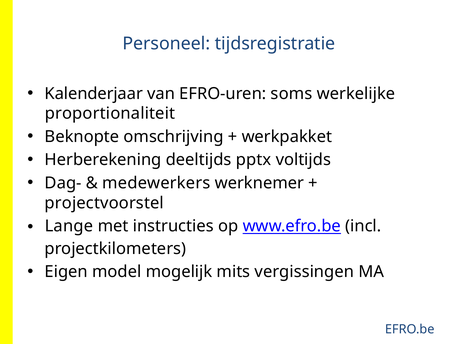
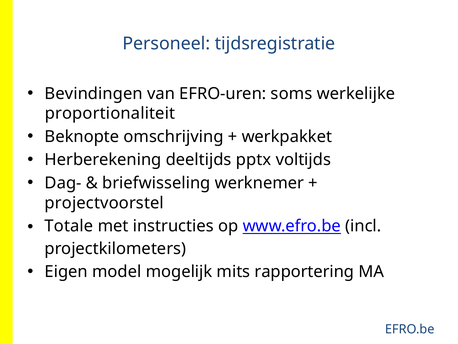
Kalenderjaar: Kalenderjaar -> Bevindingen (94, 94)
medewerkers: medewerkers -> briefwisseling (156, 183)
Lange: Lange -> Totale (69, 226)
vergissingen: vergissingen -> rapportering (304, 271)
